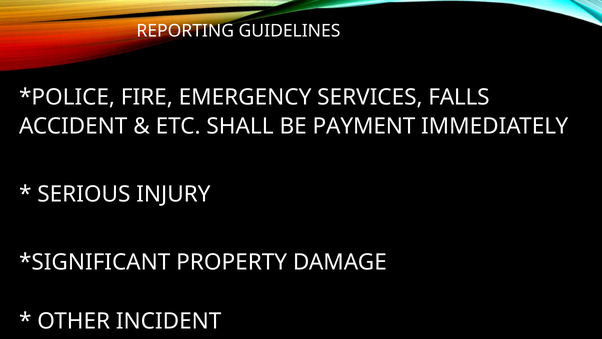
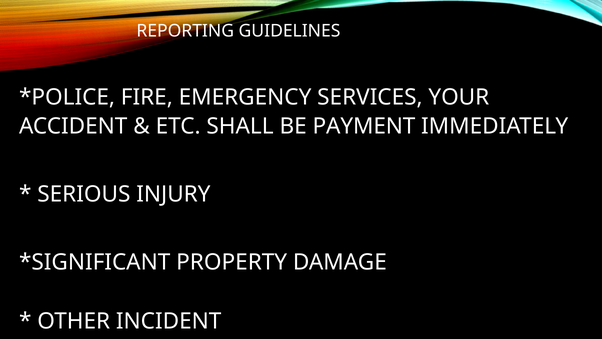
FALLS: FALLS -> YOUR (459, 97)
